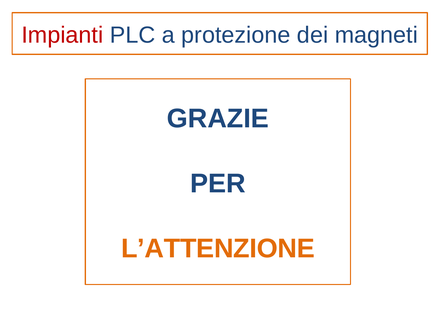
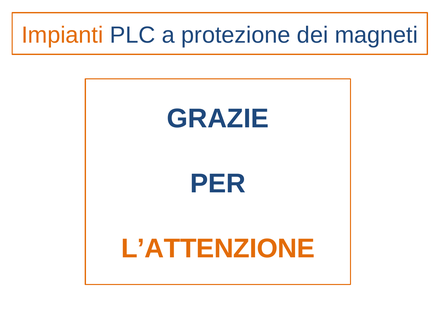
Impianti colour: red -> orange (62, 35)
